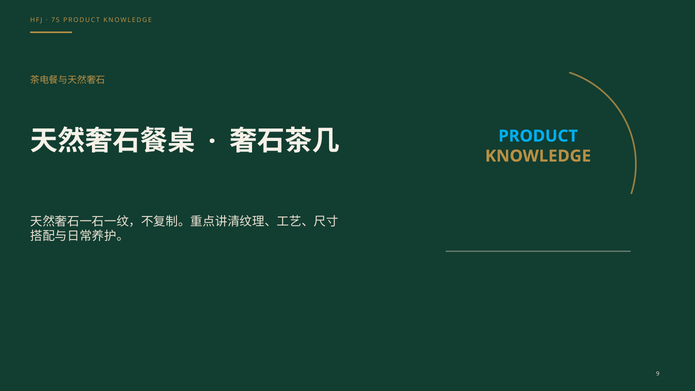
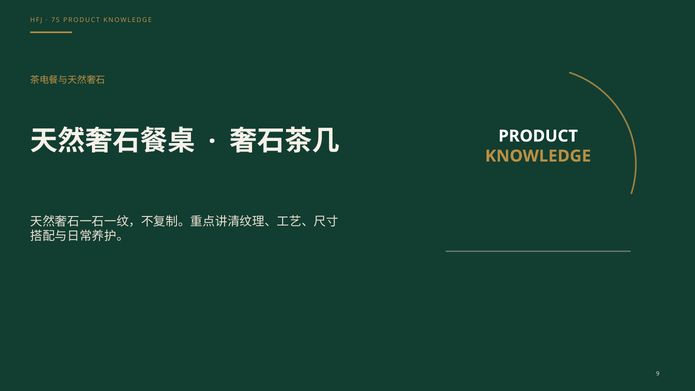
PRODUCT colour: light blue -> white (538, 136)
